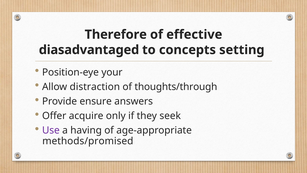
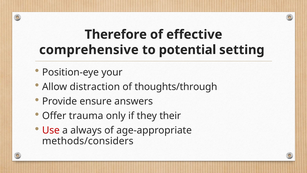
diasadvantaged: diasadvantaged -> comprehensive (89, 50)
concepts: concepts -> potential (187, 50)
acquire: acquire -> trauma (86, 116)
seek: seek -> their (170, 116)
Use colour: purple -> red (51, 130)
having: having -> always (86, 130)
methods/promised: methods/promised -> methods/considers (88, 141)
